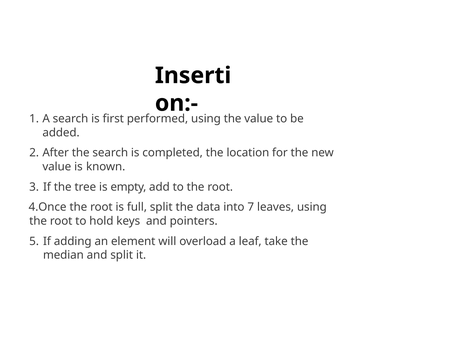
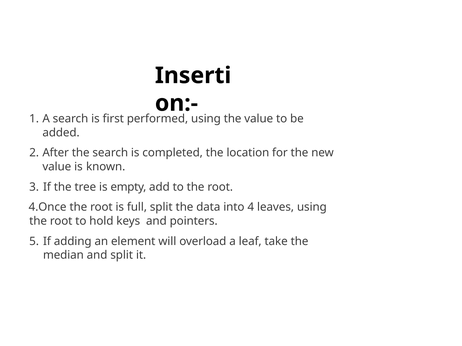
7: 7 -> 4 (251, 207)
